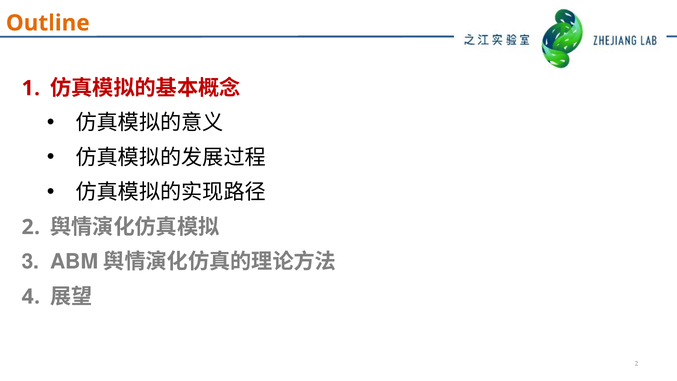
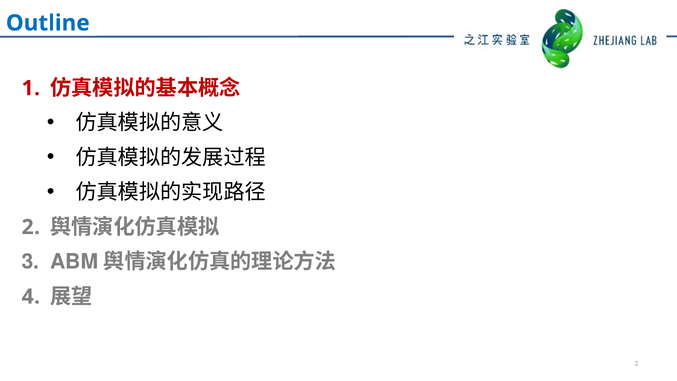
Outline colour: orange -> blue (48, 23)
